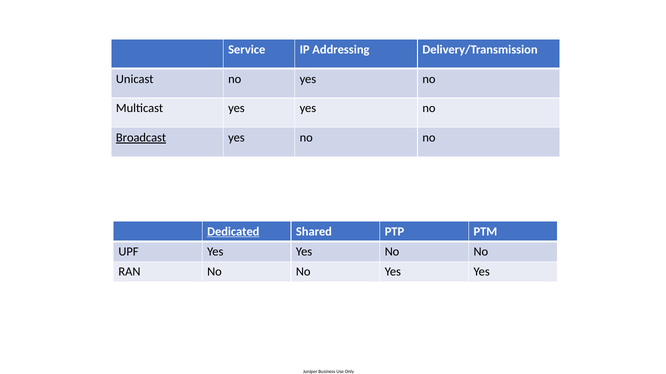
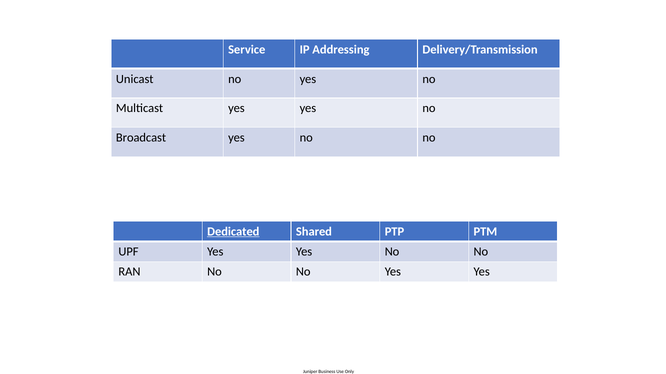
Broadcast underline: present -> none (141, 138)
